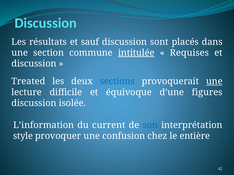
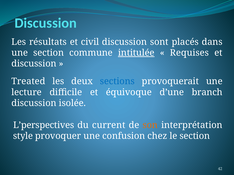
sauf: sauf -> civil (90, 42)
une underline: present -> none (214, 82)
figures: figures -> branch (207, 92)
L’information: L’information -> L’perspectives (44, 125)
son colour: blue -> orange (150, 125)
le entière: entière -> section (195, 136)
